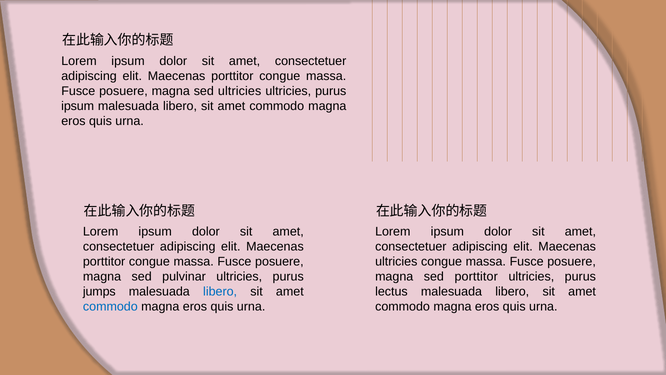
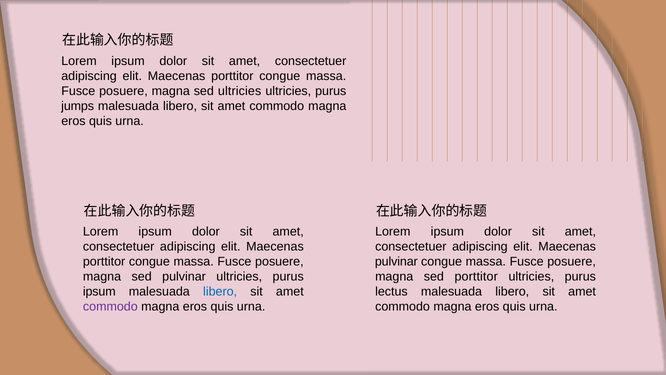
ipsum: ipsum -> jumps (78, 106)
ultricies: ultricies -> pulvinar (396, 262)
jumps: jumps -> ipsum (99, 292)
commodo colour: blue -> purple (110, 307)
